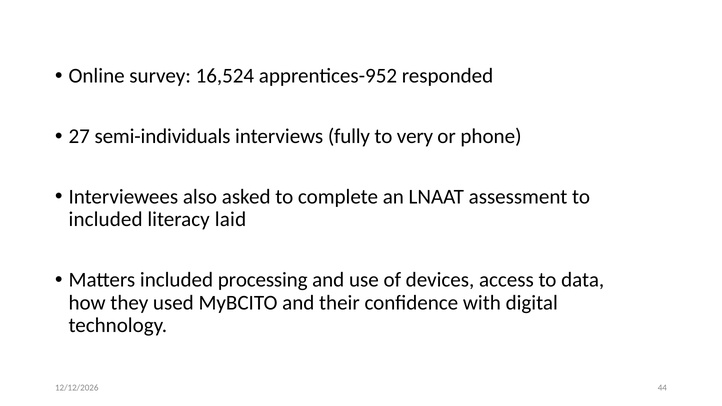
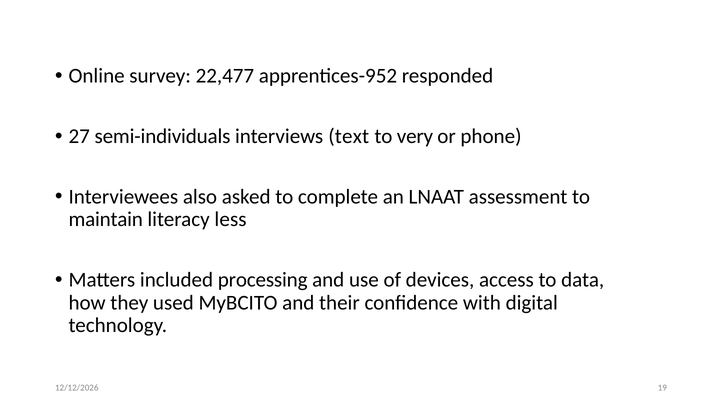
16,524: 16,524 -> 22,477 (225, 76)
fully: fully -> text (349, 136)
included: included -> maintain (106, 220)
laid: laid -> less (231, 220)
44: 44 -> 19 (662, 388)
